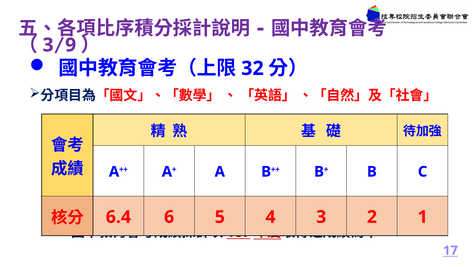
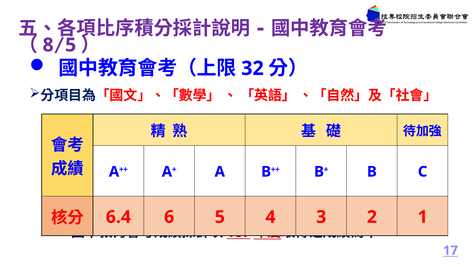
3: 3 -> 8 (48, 45)
9: 9 -> 5 (71, 45)
